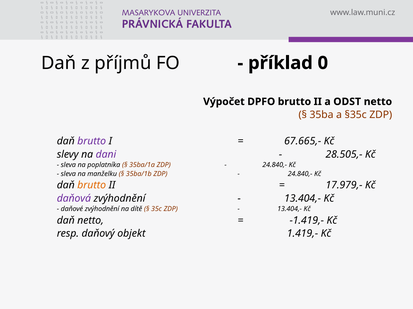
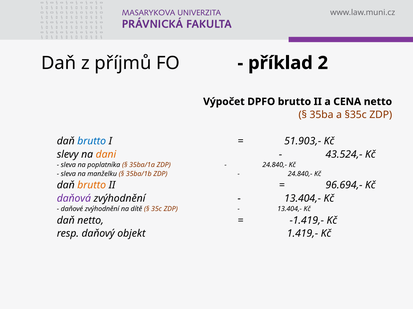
0: 0 -> 2 (323, 63)
ODST: ODST -> CENA (347, 102)
brutto colour: purple -> blue (92, 142)
67.665,-: 67.665,- -> 51.903,- (303, 142)
dani colour: purple -> orange (106, 155)
28.505,-: 28.505,- -> 43.524,- (344, 155)
17.979,-: 17.979,- -> 96.694,- (344, 186)
